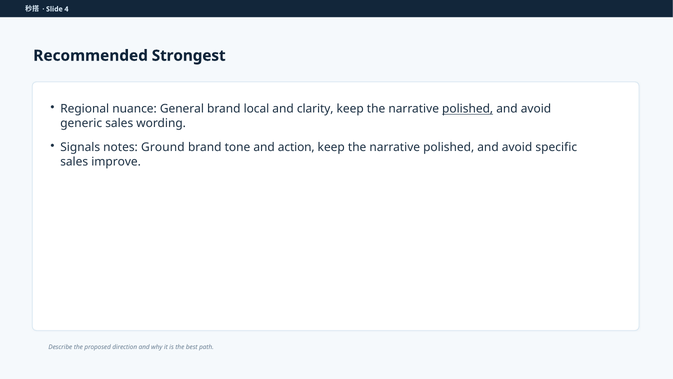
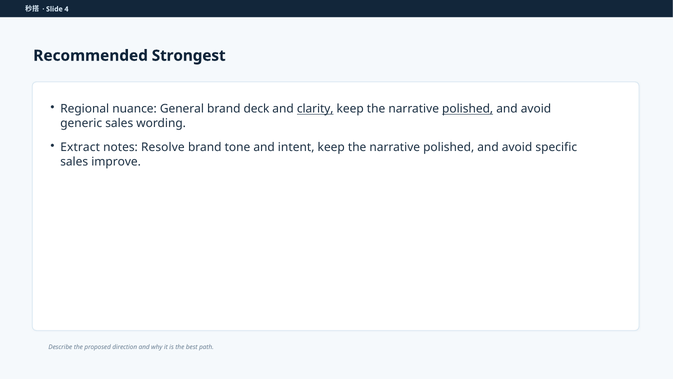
local: local -> deck (257, 109)
clarity underline: none -> present (315, 109)
Signals: Signals -> Extract (80, 147)
Ground: Ground -> Resolve (163, 147)
action: action -> intent (296, 147)
